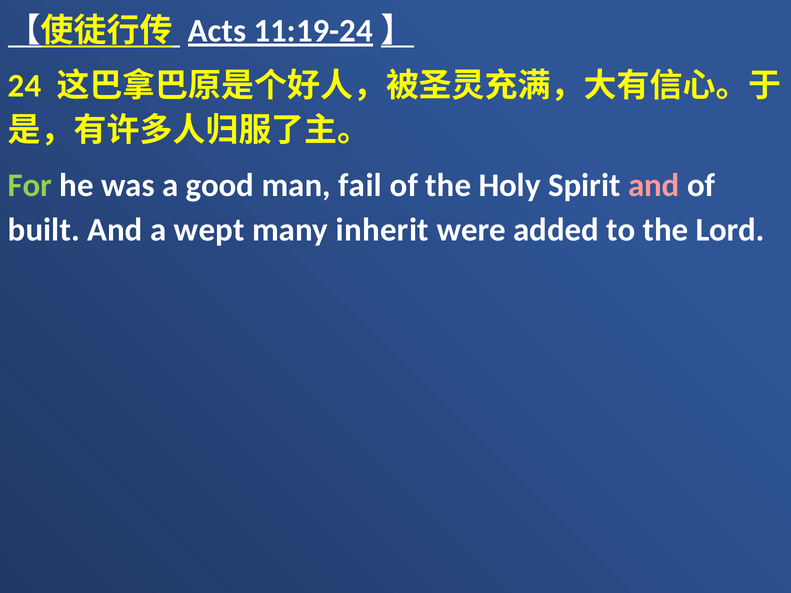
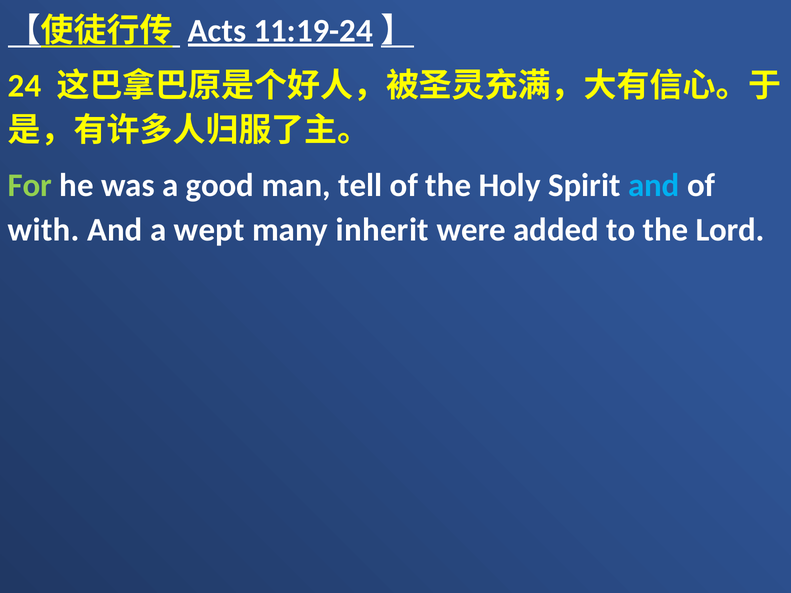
fail: fail -> tell (360, 186)
and colour: pink -> light blue (654, 186)
built: built -> with (44, 230)
